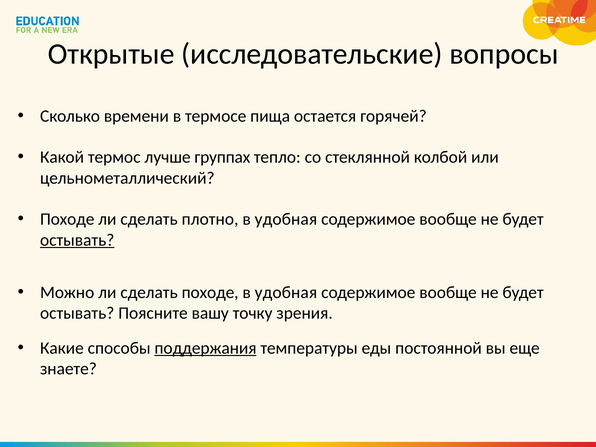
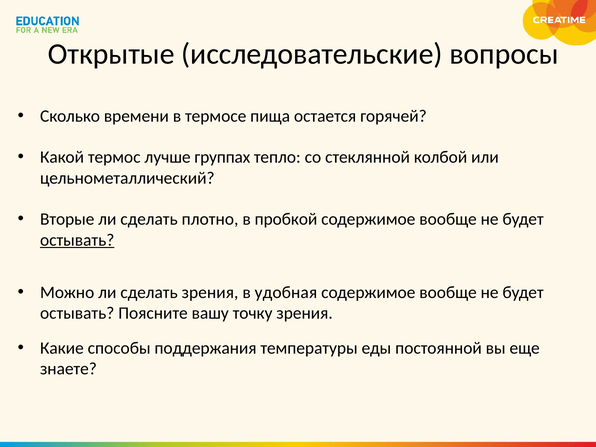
Походе: Походе -> Вторые (67, 219)
удобная: удобная -> пробкой (286, 219)
сделать походе: походе -> зрения (210, 292)
поддержания underline: present -> none (206, 348)
